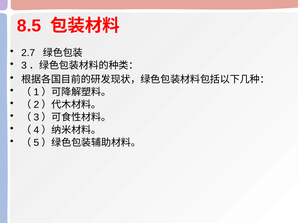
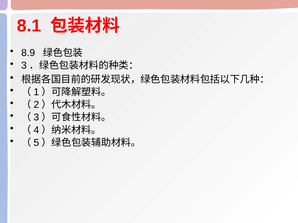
8.5: 8.5 -> 8.1 (29, 26)
2.7: 2.7 -> 8.9 (28, 53)
